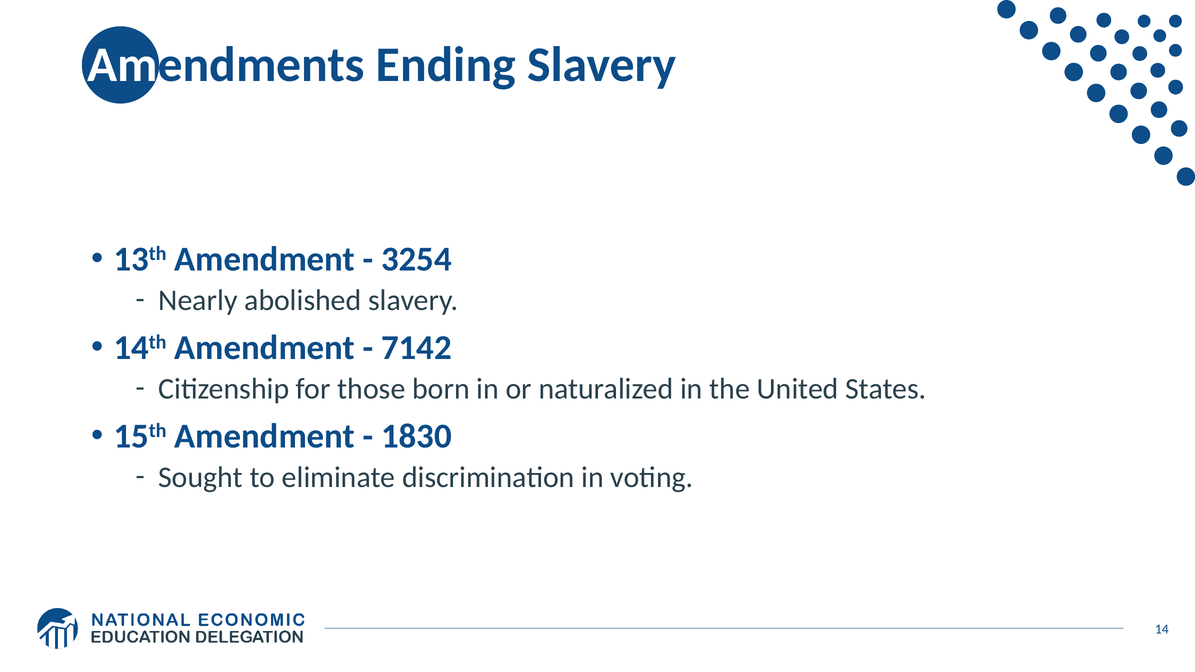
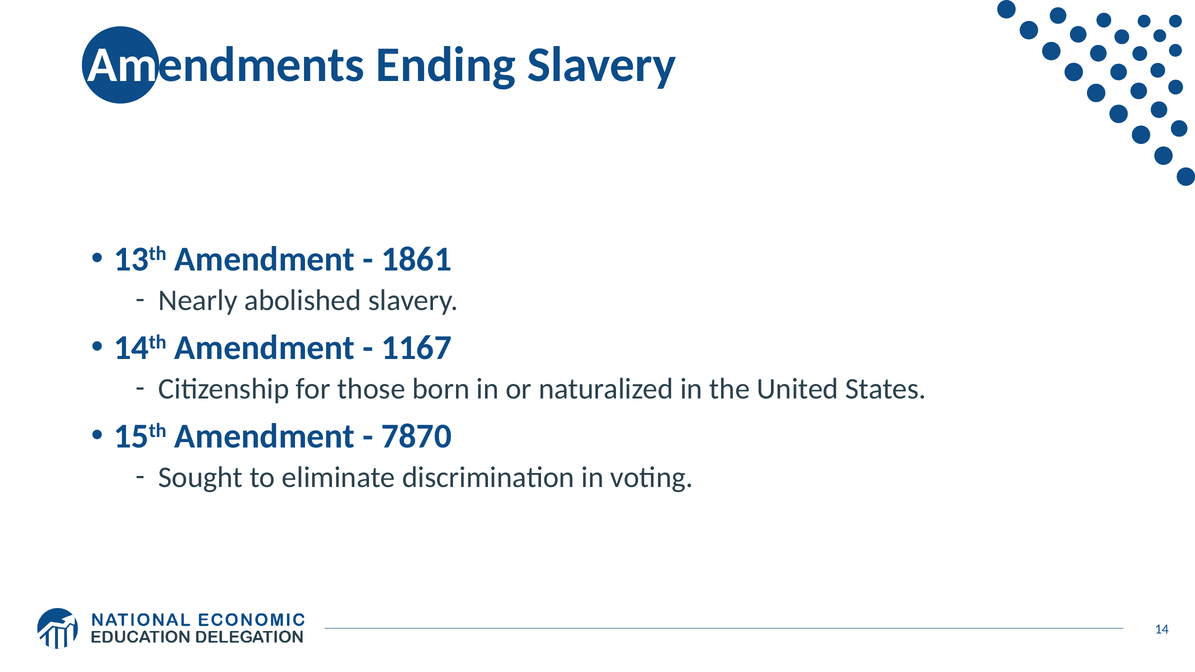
3254: 3254 -> 1861 (416, 259)
7142: 7142 -> 1167 (416, 348)
1830: 1830 -> 7870 (416, 436)
